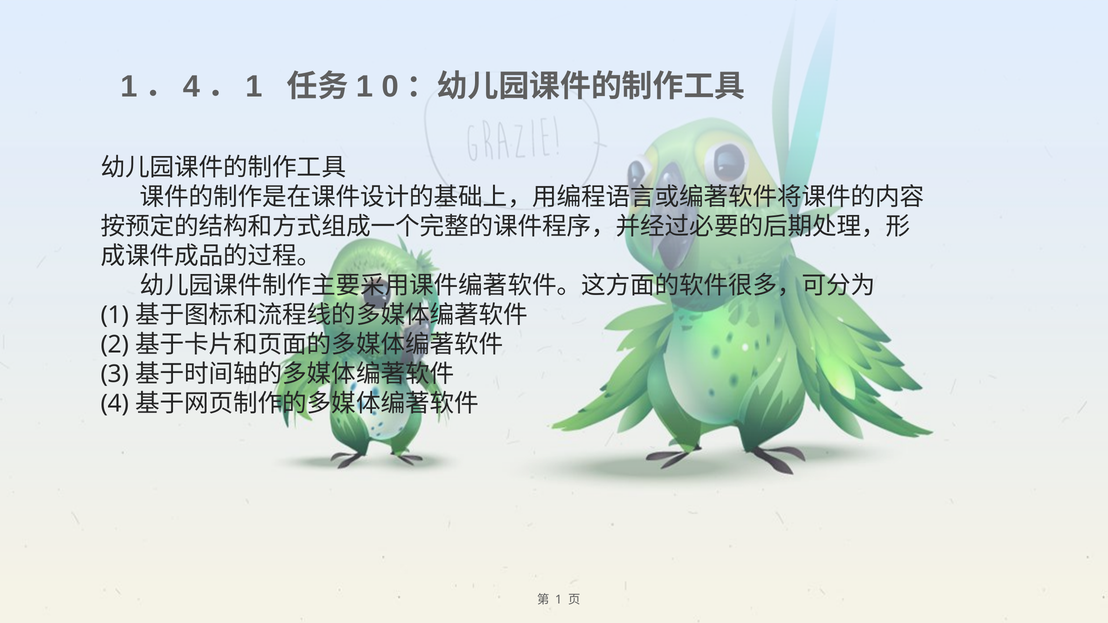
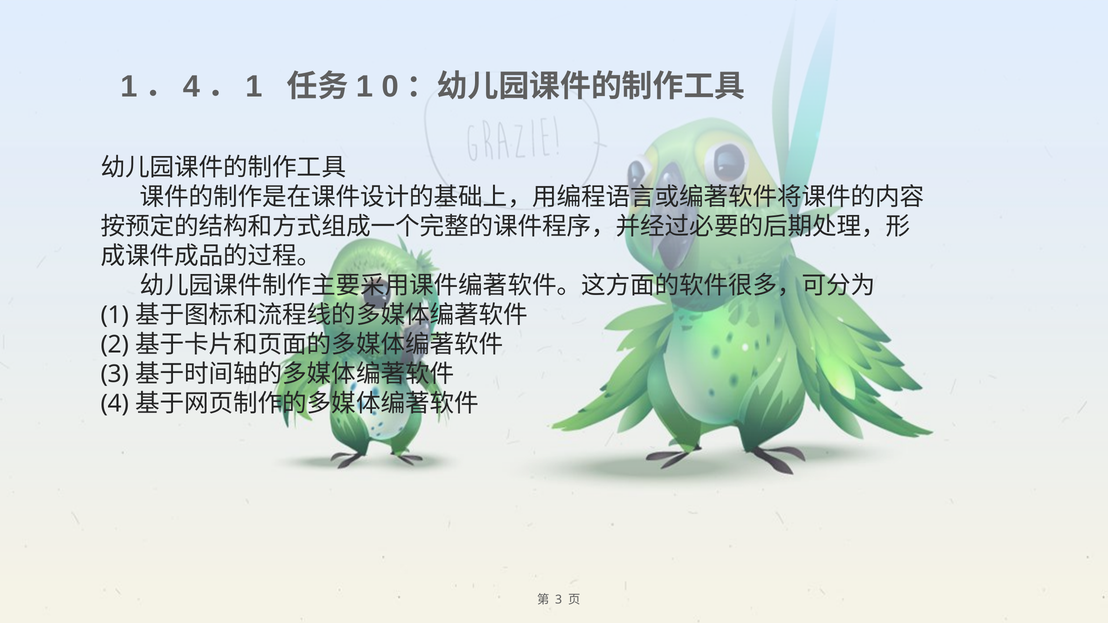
1: 1 -> 3 (559, 600)
